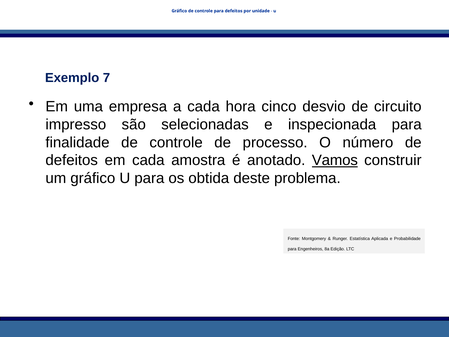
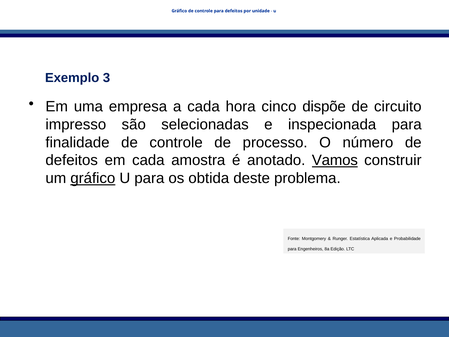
7: 7 -> 3 (106, 78)
desvio: desvio -> dispõe (324, 106)
gráfico underline: none -> present (93, 178)
